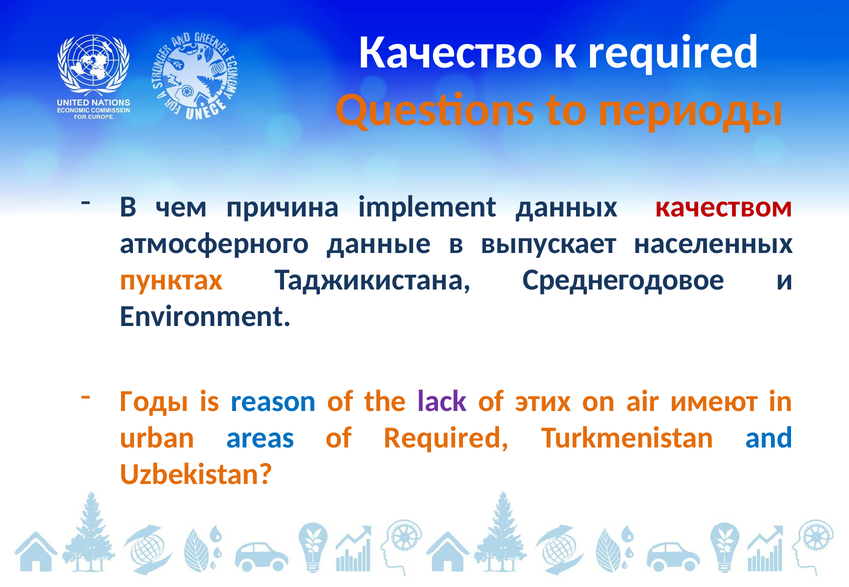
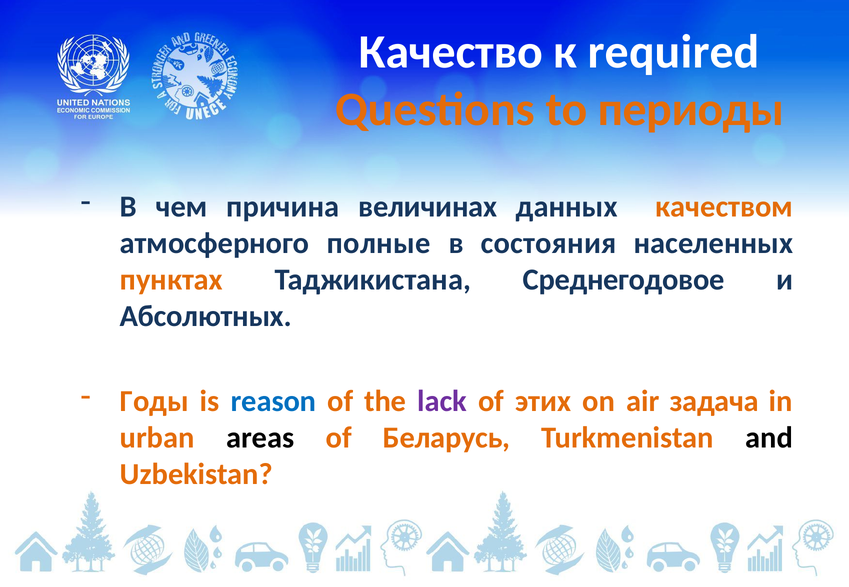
implement: implement -> величинах (428, 207)
качеством colour: red -> orange (724, 207)
данные: данные -> полные (379, 244)
выпускает: выпускает -> состояния (549, 244)
Environment: Environment -> Абсолютных (206, 317)
имеют: имеют -> задача (714, 402)
areas colour: blue -> black (260, 438)
of Required: Required -> Беларусь (447, 438)
and colour: blue -> black (769, 438)
